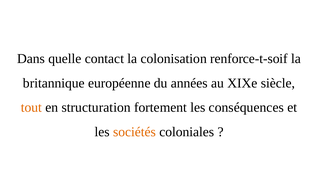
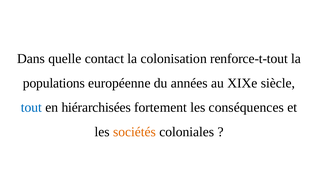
renforce-t-soif: renforce-t-soif -> renforce-t-tout (249, 59)
britannique: britannique -> populations (54, 83)
tout colour: orange -> blue (31, 108)
structuration: structuration -> hiérarchisées (96, 108)
